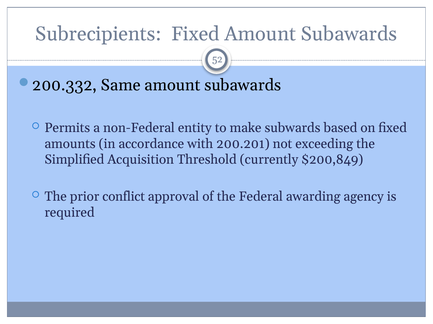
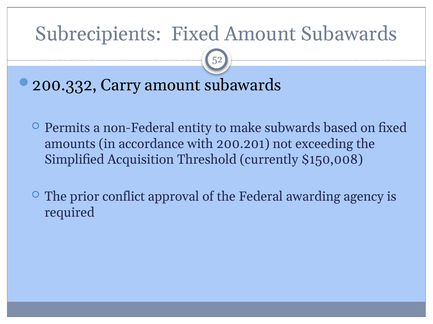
Same: Same -> Carry (121, 85)
$200,849: $200,849 -> $150,008 (332, 160)
